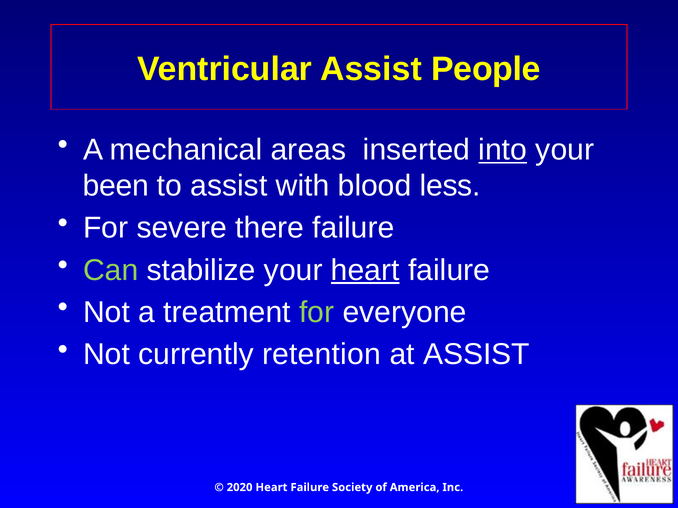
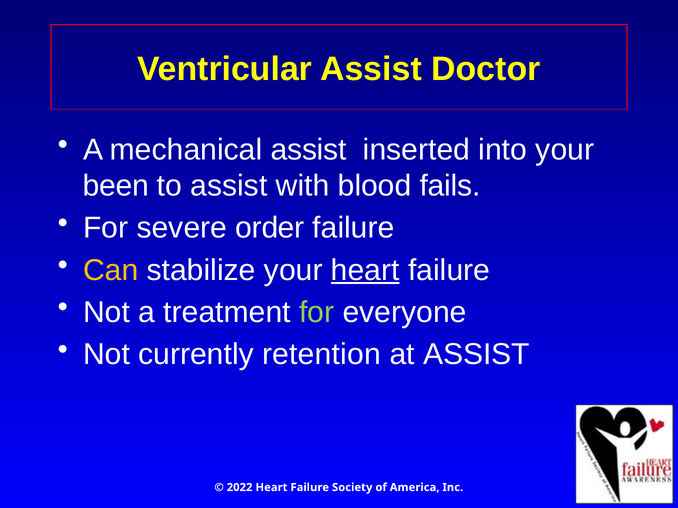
People: People -> Doctor (486, 69)
mechanical areas: areas -> assist (309, 150)
into underline: present -> none (503, 150)
less: less -> fails (450, 186)
there: there -> order (270, 228)
Can colour: light green -> yellow (111, 270)
2020: 2020 -> 2022 (240, 488)
